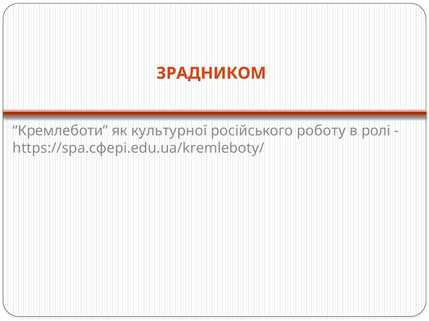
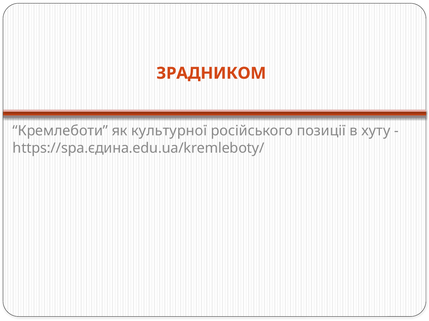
роботу: роботу -> позиції (321, 131)
ролі: ролі -> хуту (376, 131)
https://spa.сфері.edu.ua/kremleboty/: https://spa.сфері.edu.ua/kremleboty/ -> https://spa.єдина.edu.ua/kremleboty/ (139, 148)
